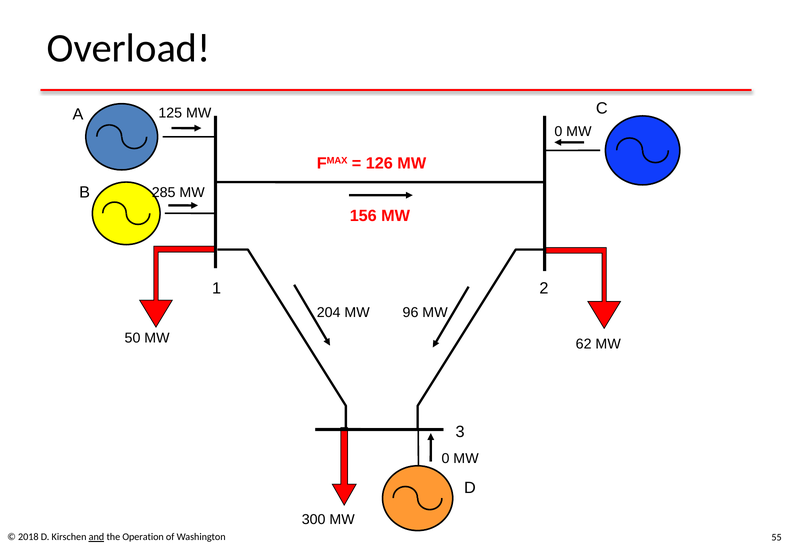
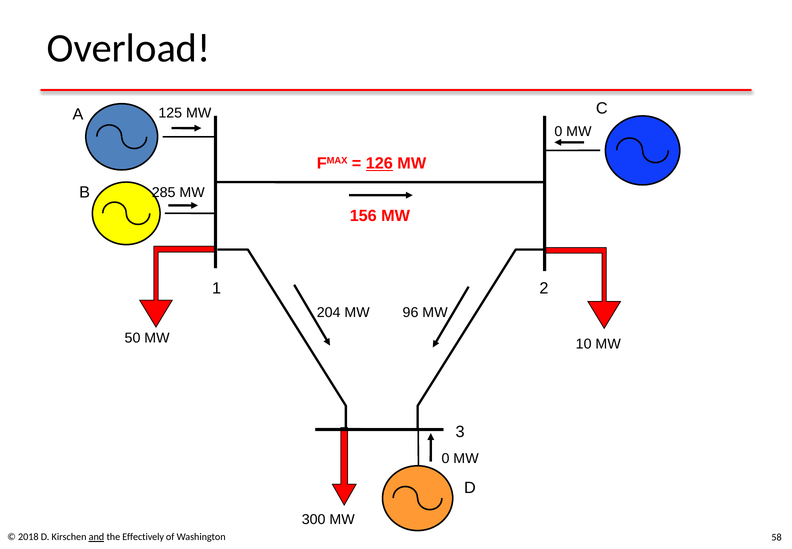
126 underline: none -> present (379, 163)
62: 62 -> 10 (584, 344)
Operation: Operation -> Effectively (143, 536)
55: 55 -> 58 (777, 536)
